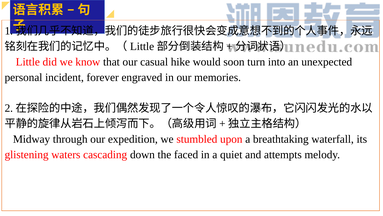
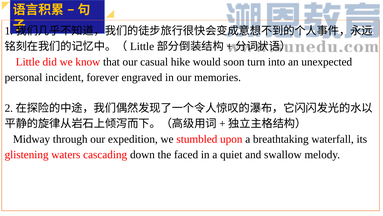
attempts: attempts -> swallow (283, 154)
